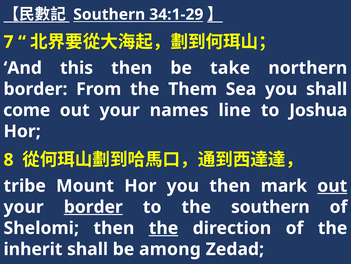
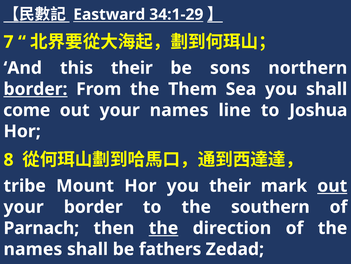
Southern: Southern -> Eastward (109, 14)
this then: then -> their (132, 68)
take: take -> sons (230, 68)
border underline: none -> present (35, 89)
you then: then -> their (230, 185)
border underline: present -> none (93, 206)
Shelomi: Shelomi -> Parnach (41, 227)
inherit: inherit -> names (33, 249)
among: among -> fathers (170, 249)
